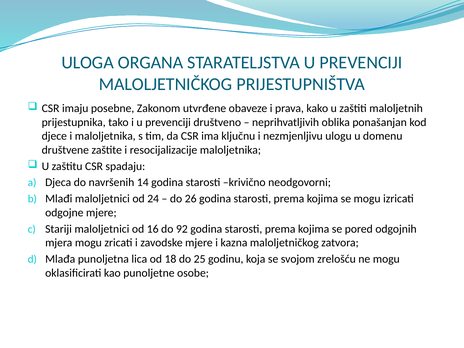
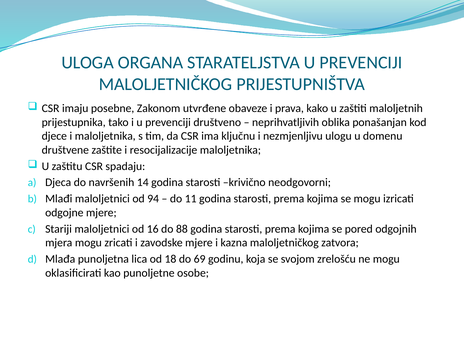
24: 24 -> 94 (153, 199)
26: 26 -> 11 (191, 199)
92: 92 -> 88 (182, 229)
25: 25 -> 69 (200, 259)
